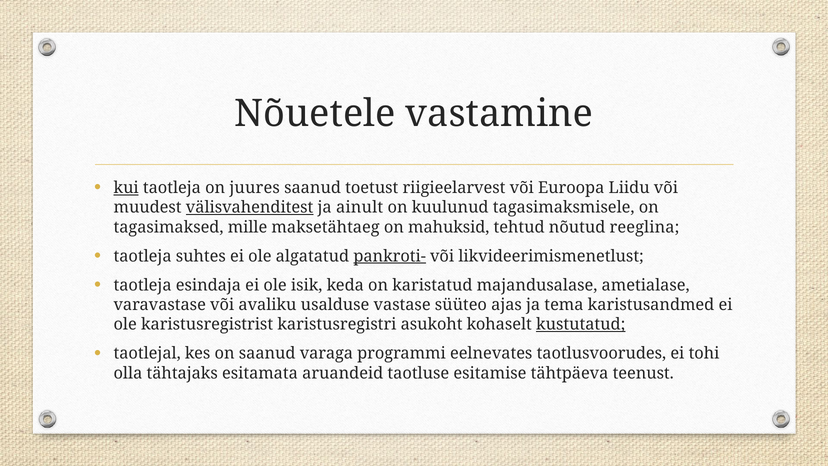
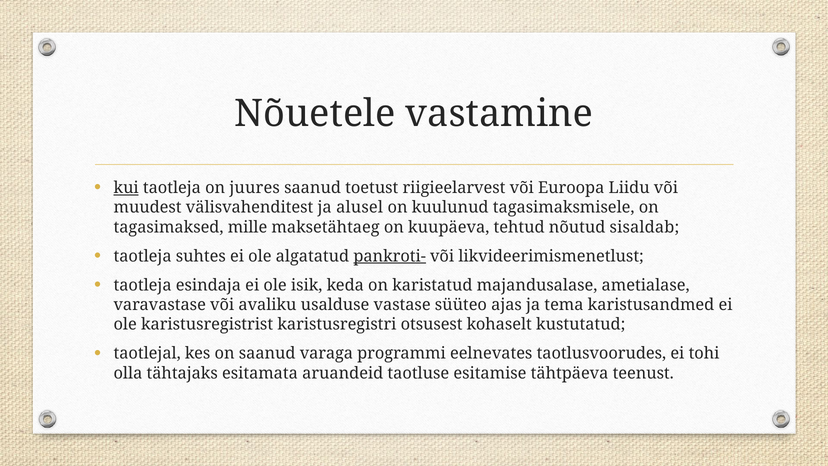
välisvahenditest underline: present -> none (250, 207)
ainult: ainult -> alusel (360, 207)
mahuksid: mahuksid -> kuupäeva (449, 227)
reeglina: reeglina -> sisaldab (644, 227)
asukoht: asukoht -> otsusest (432, 324)
kustutatud underline: present -> none (581, 324)
